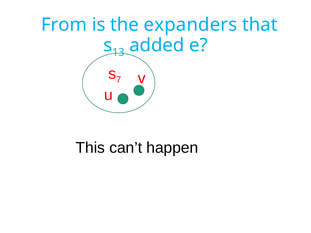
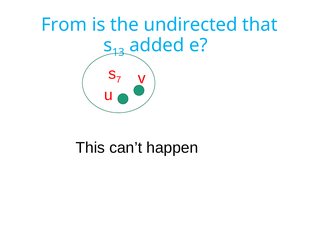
expanders: expanders -> undirected (191, 25)
